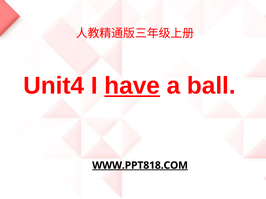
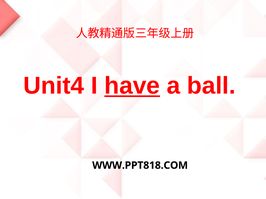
WWW.PPT818.COM underline: present -> none (140, 166)
